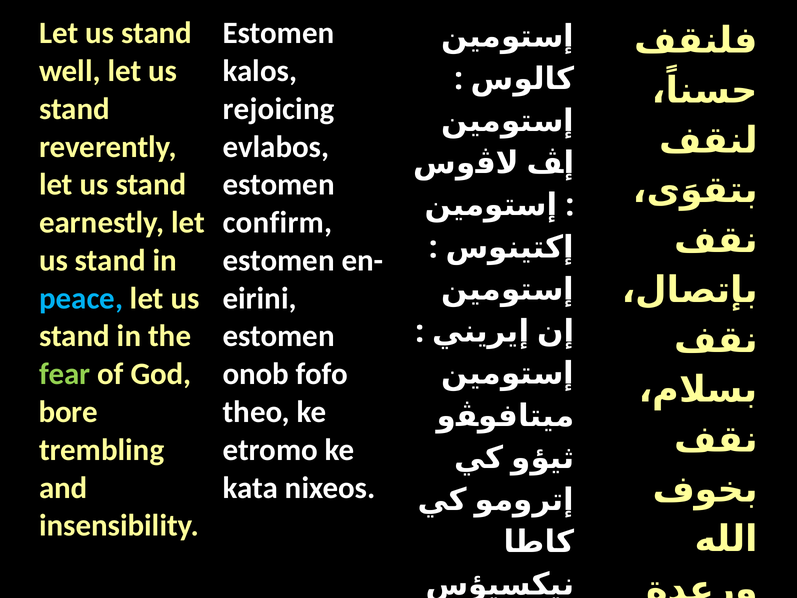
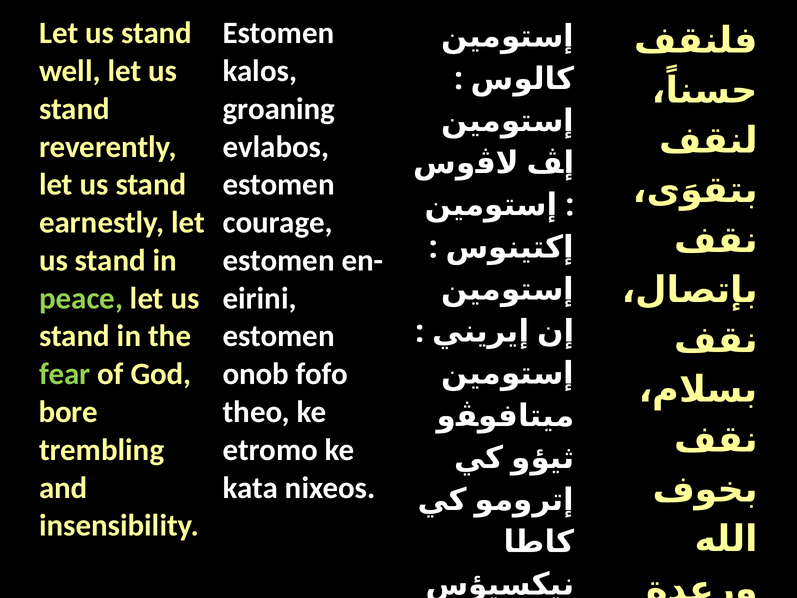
rejoicing: rejoicing -> groaning (279, 109)
confirm: confirm -> courage (278, 222)
peace colour: light blue -> light green (81, 298)
